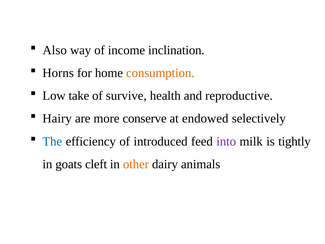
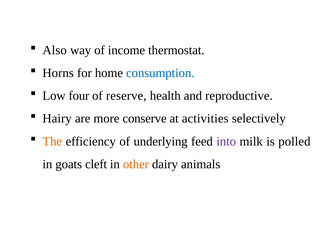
inclination: inclination -> thermostat (176, 50)
consumption colour: orange -> blue (160, 73)
take: take -> four (79, 96)
survive: survive -> reserve (126, 96)
endowed: endowed -> activities (205, 118)
The colour: blue -> orange (52, 141)
introduced: introduced -> underlying (161, 141)
tightly: tightly -> polled (294, 141)
